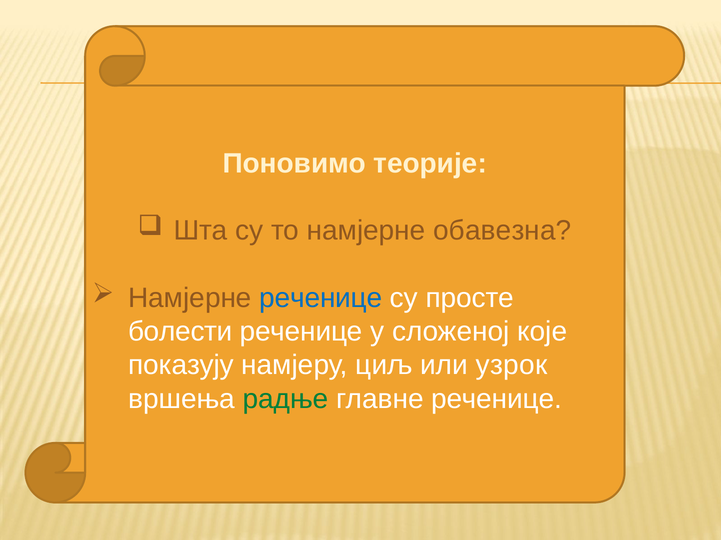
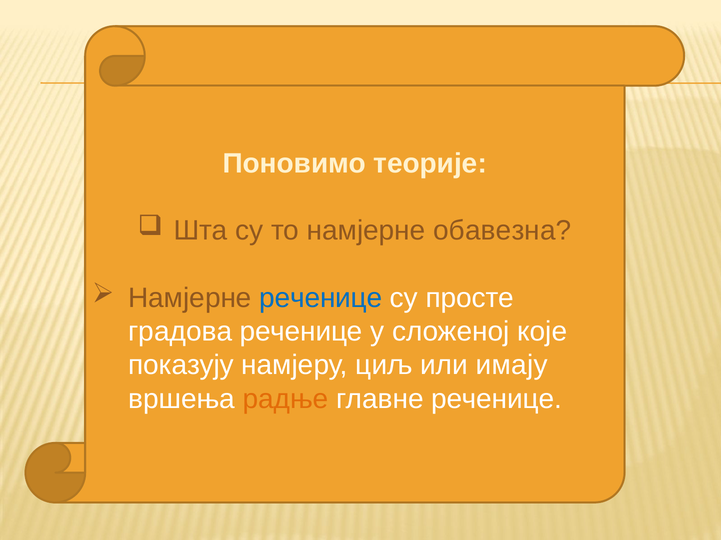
болести: болести -> градова (180, 332)
узрок: узрок -> имају (512, 366)
радње colour: green -> orange (286, 399)
